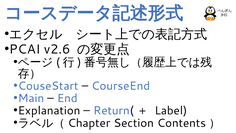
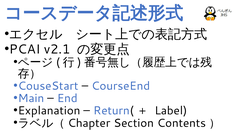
v2.6: v2.6 -> v2.1 (57, 49)
